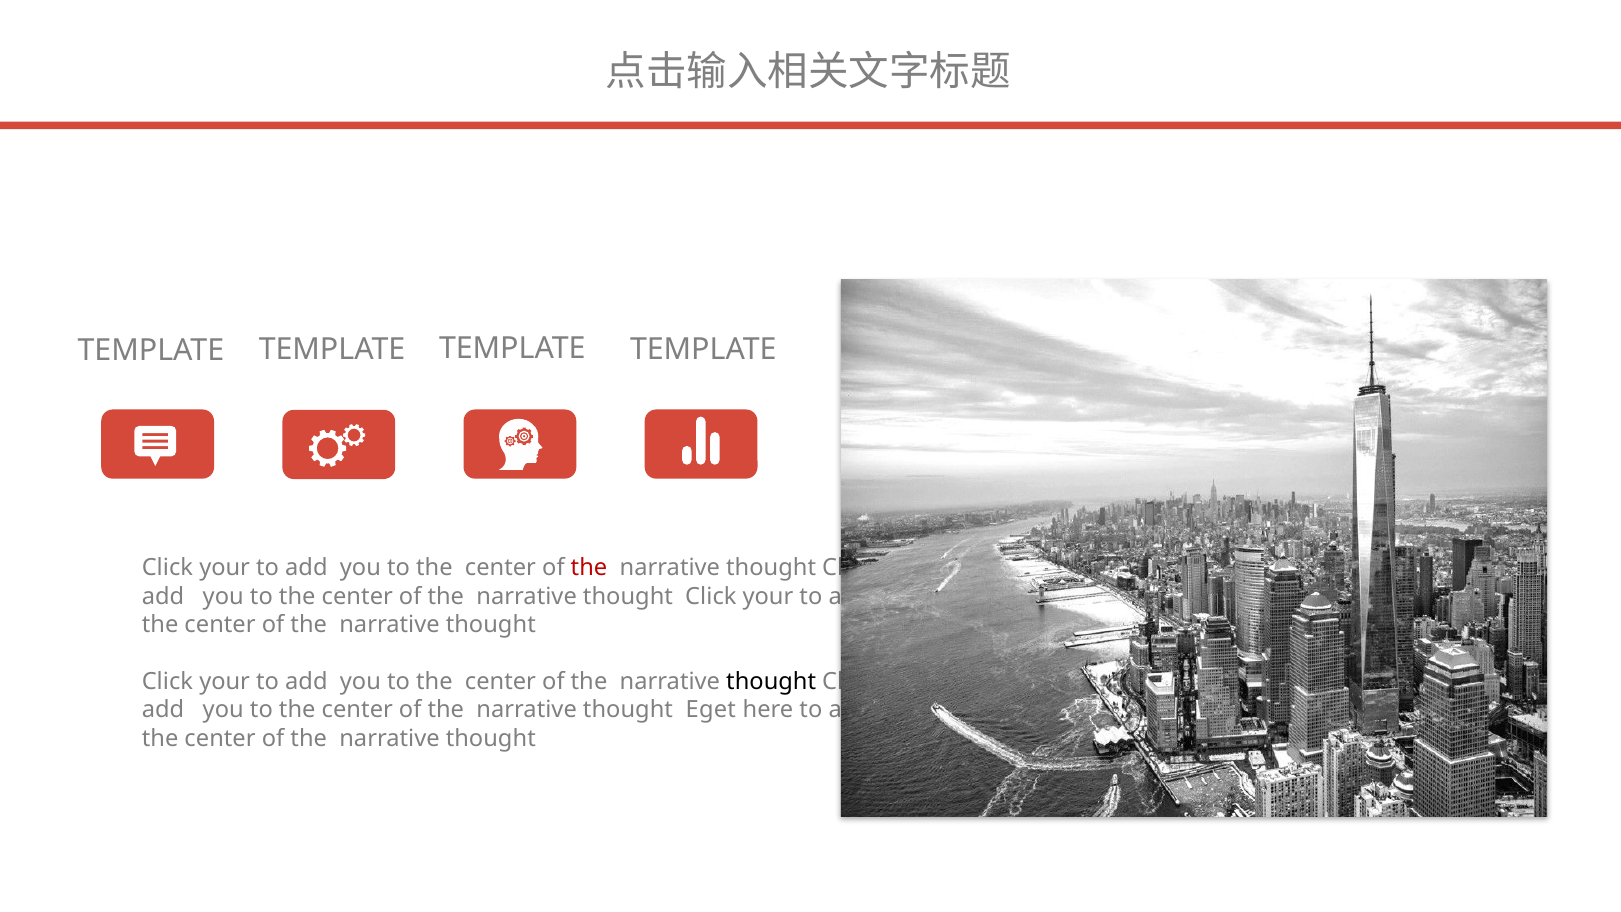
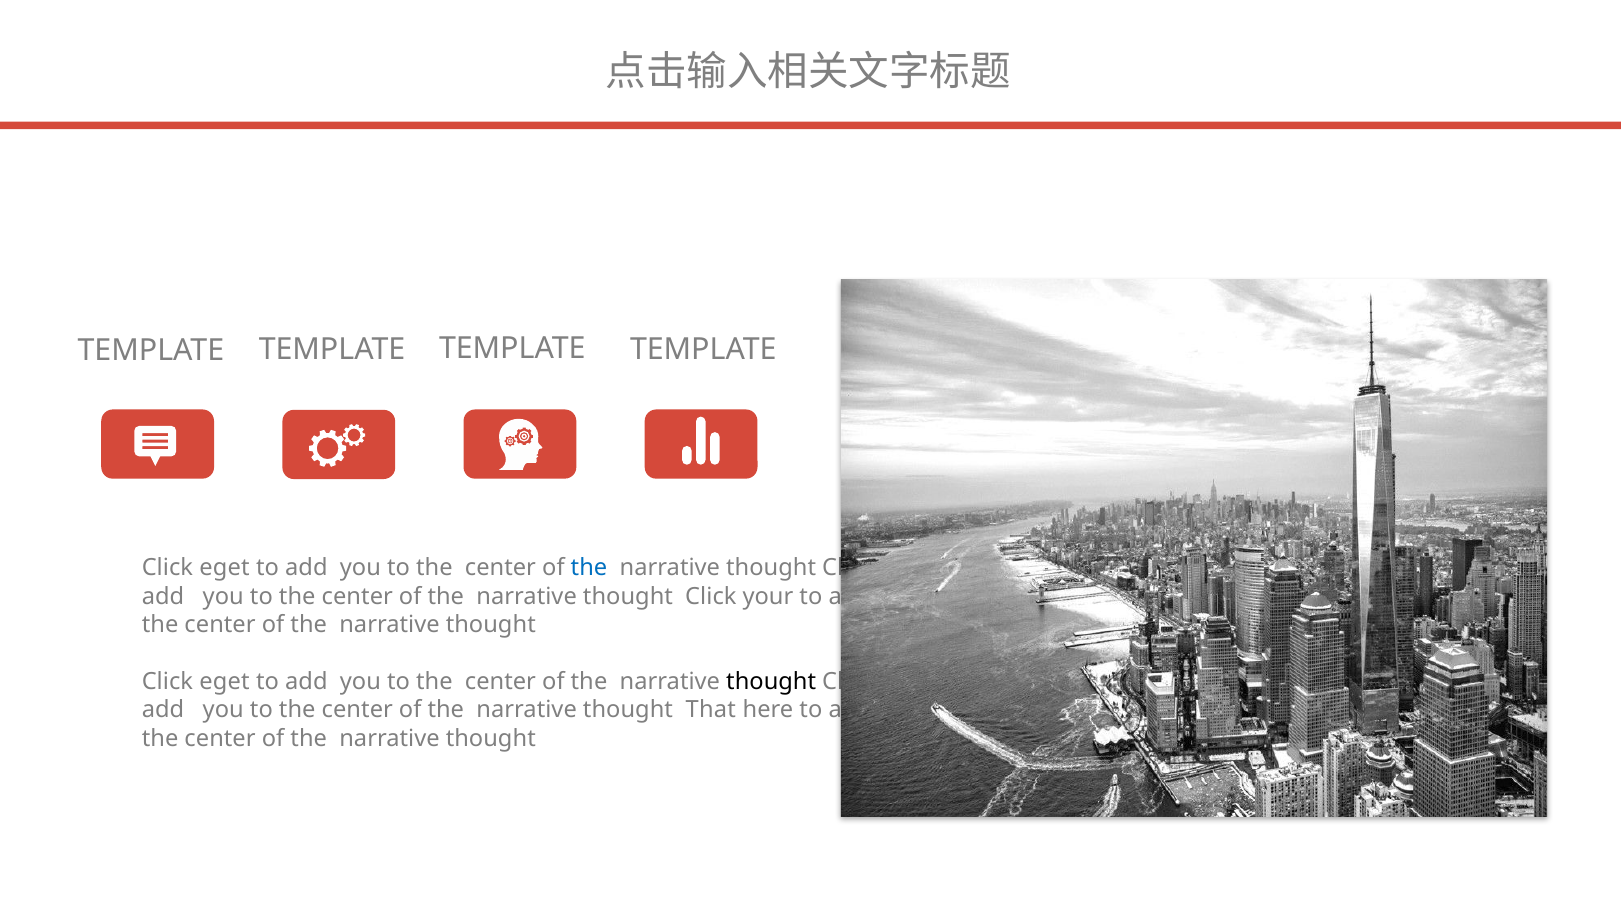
your: your -> eget (224, 568)
the colour: red -> blue (589, 568)
your: your -> eget (224, 682)
Eget: Eget -> That (711, 710)
